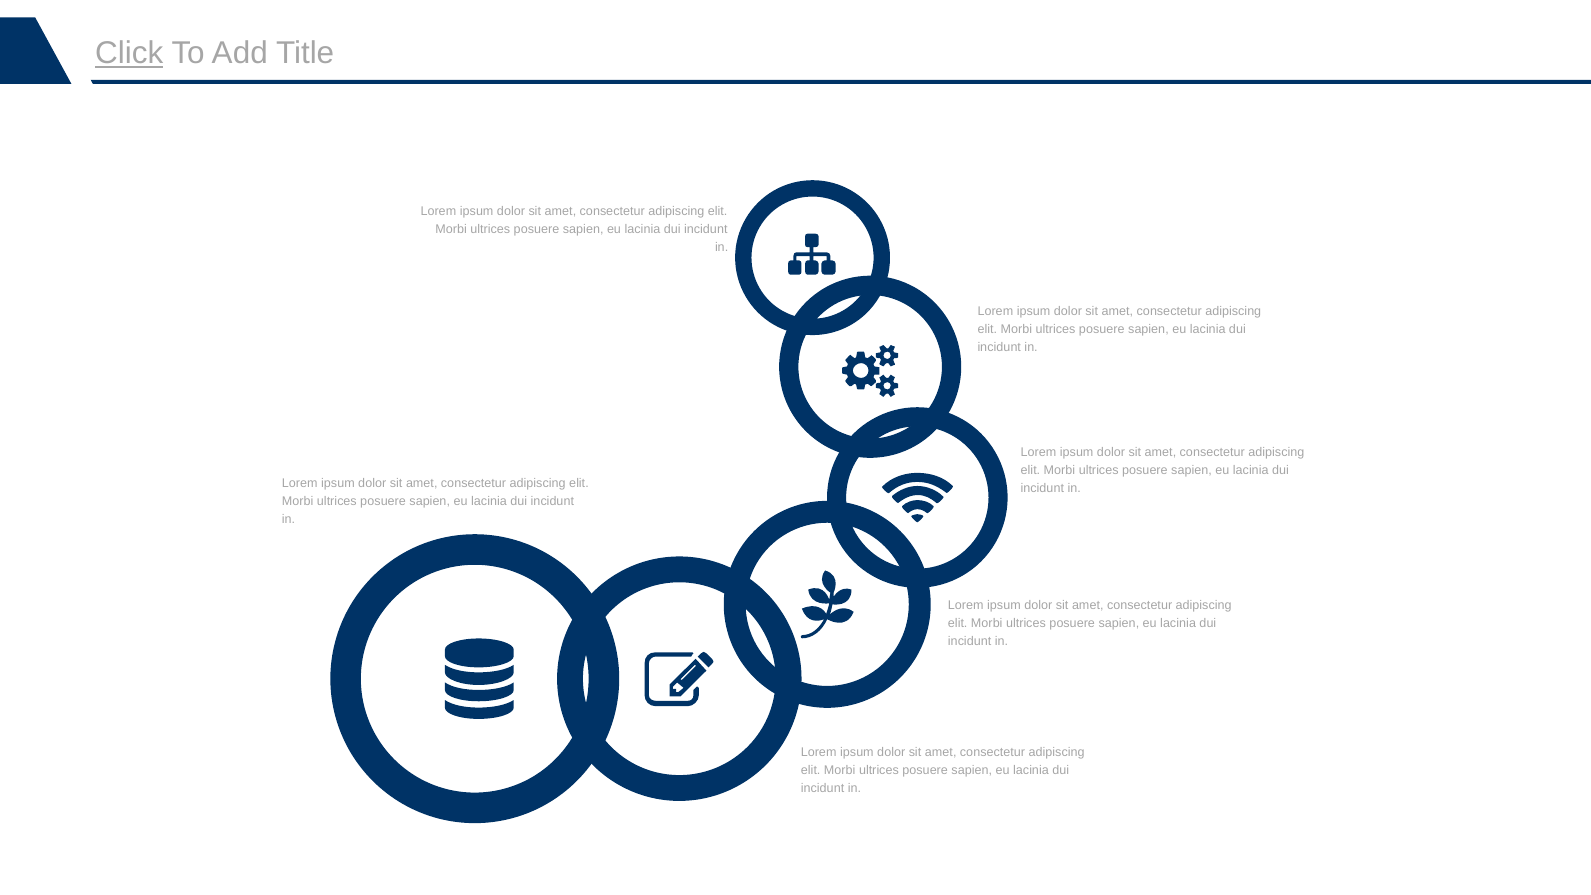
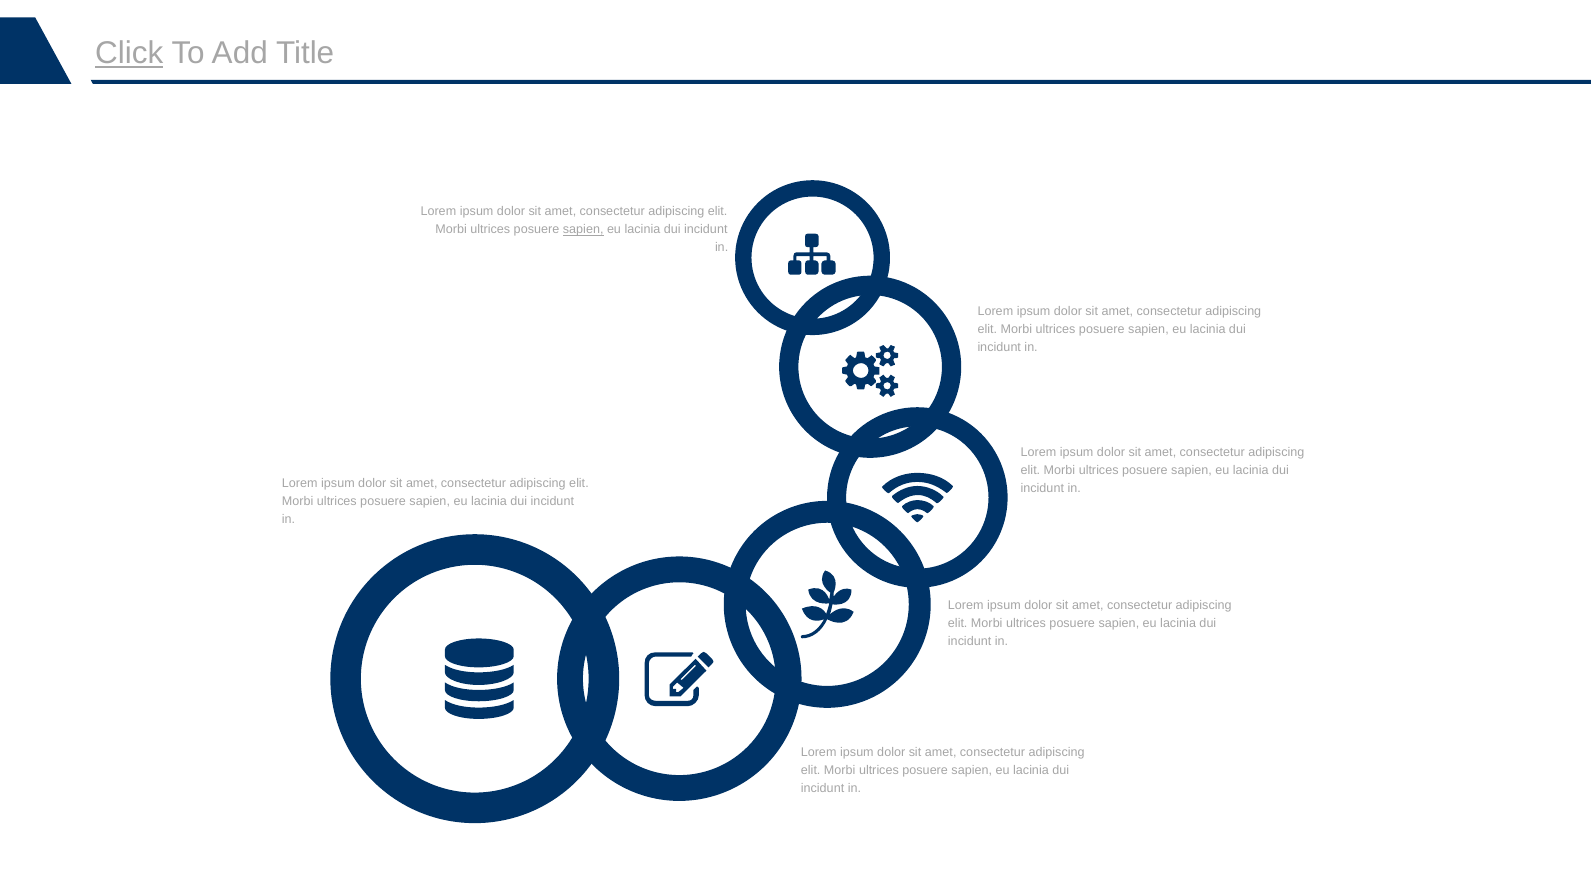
sapien underline: none -> present (583, 229)
